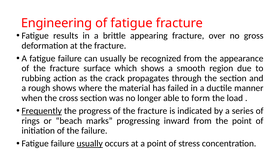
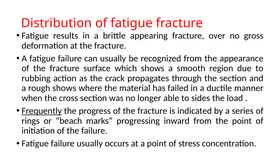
Engineering: Engineering -> Distribution (56, 23)
form: form -> sides (201, 98)
usually underline: present -> none (90, 144)
